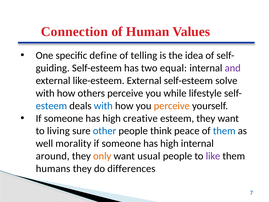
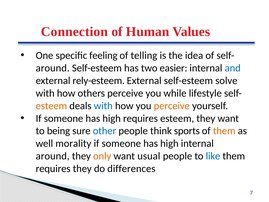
define: define -> feeling (103, 55)
guiding: guiding -> around (53, 68)
equal: equal -> easier (174, 68)
and colour: purple -> blue (233, 68)
like-esteem: like-esteem -> rely-esteem (99, 81)
esteem colour: blue -> orange (51, 106)
high creative: creative -> requires (140, 118)
living: living -> being (58, 131)
peace: peace -> sports (187, 131)
them colour: blue -> orange (224, 131)
like colour: purple -> blue (213, 156)
humans: humans -> requires (53, 168)
